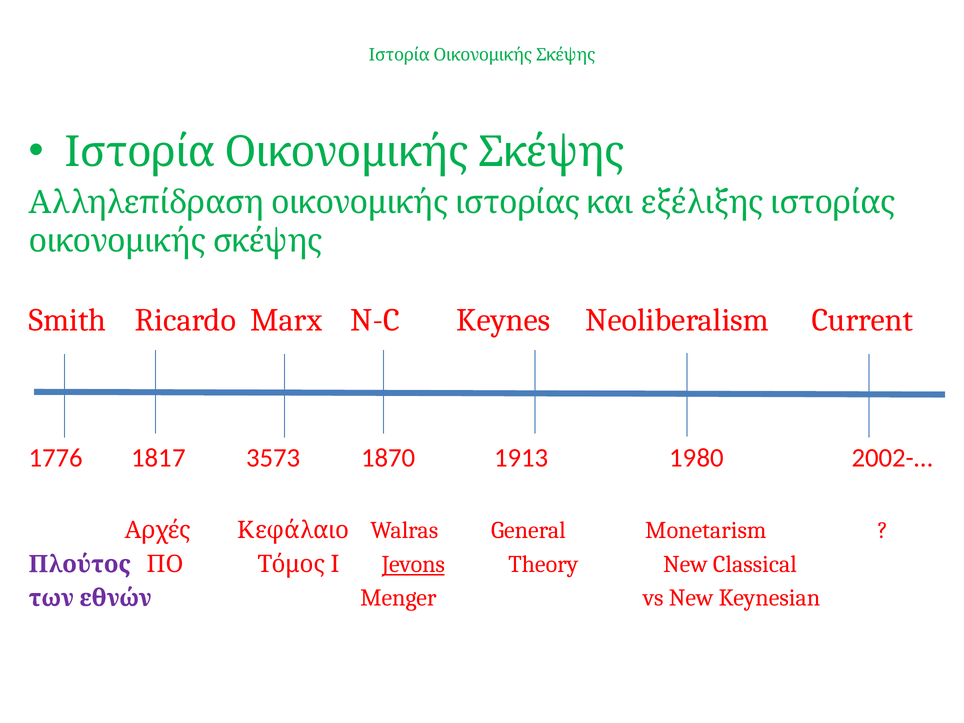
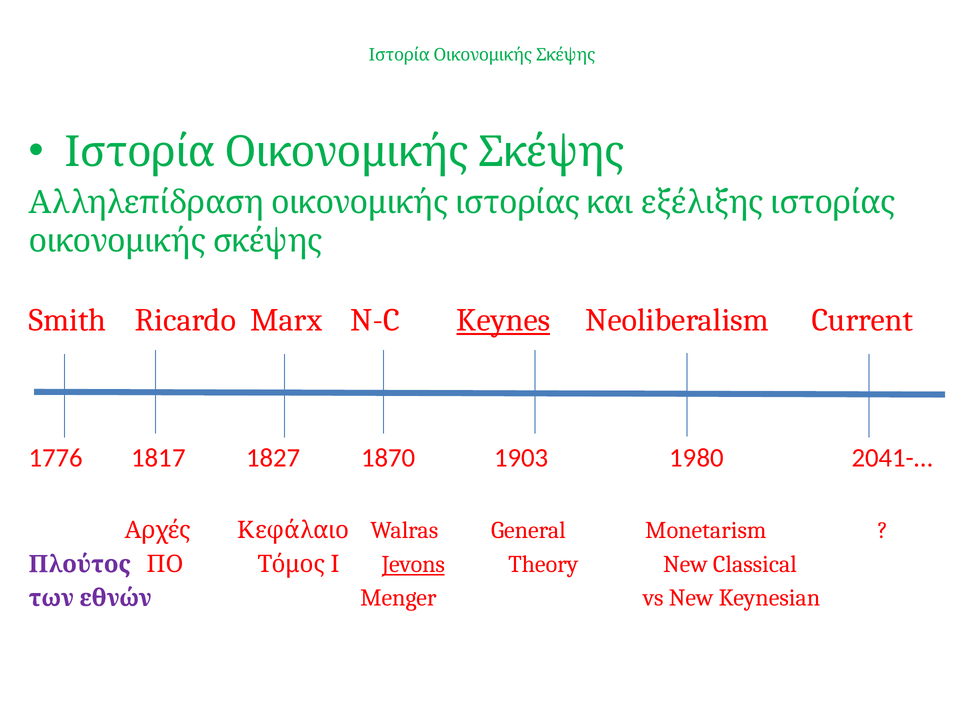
Keynes underline: none -> present (503, 320)
3573: 3573 -> 1827 (273, 458)
1913: 1913 -> 1903 (521, 458)
2002-…: 2002-… -> 2041-… (892, 458)
